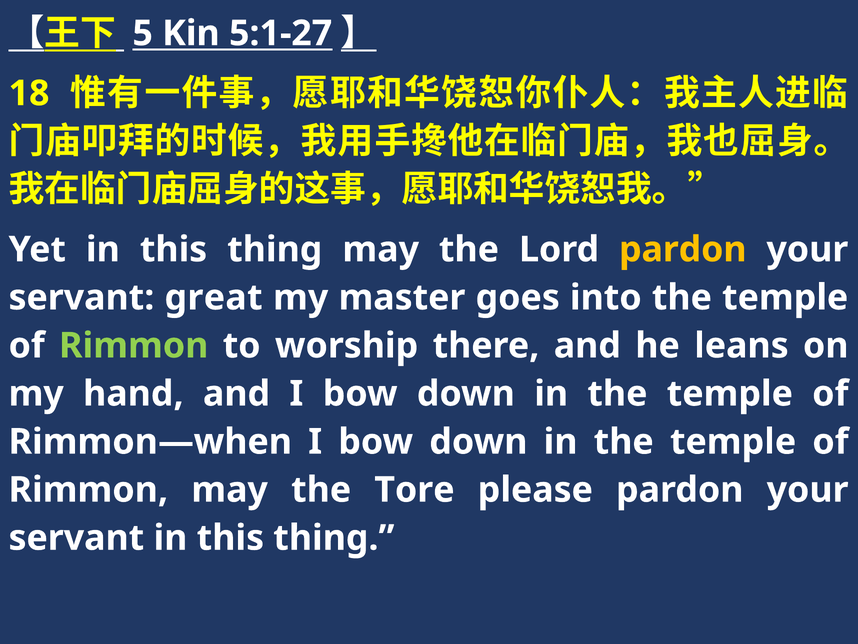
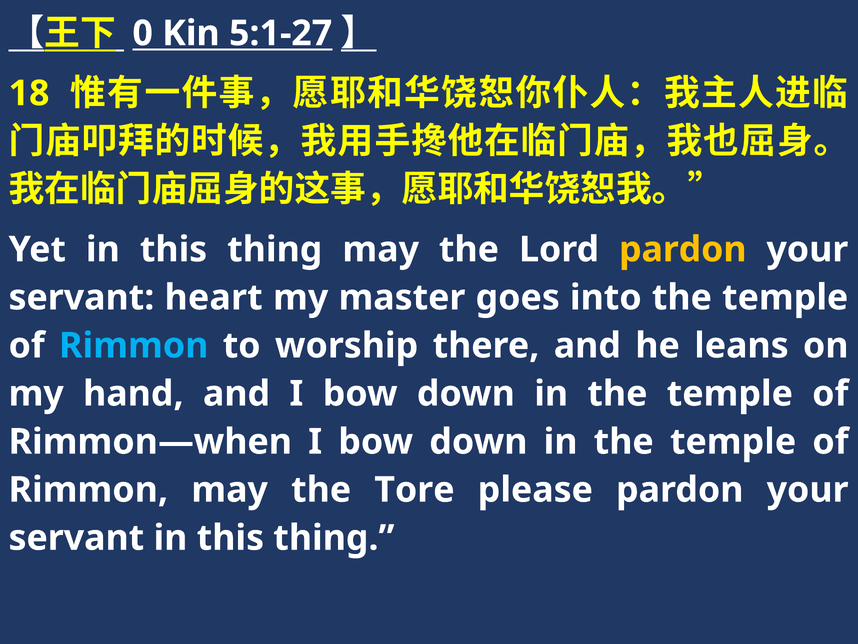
5: 5 -> 0 (143, 33)
great: great -> heart (214, 297)
Rimmon colour: light green -> light blue (134, 345)
